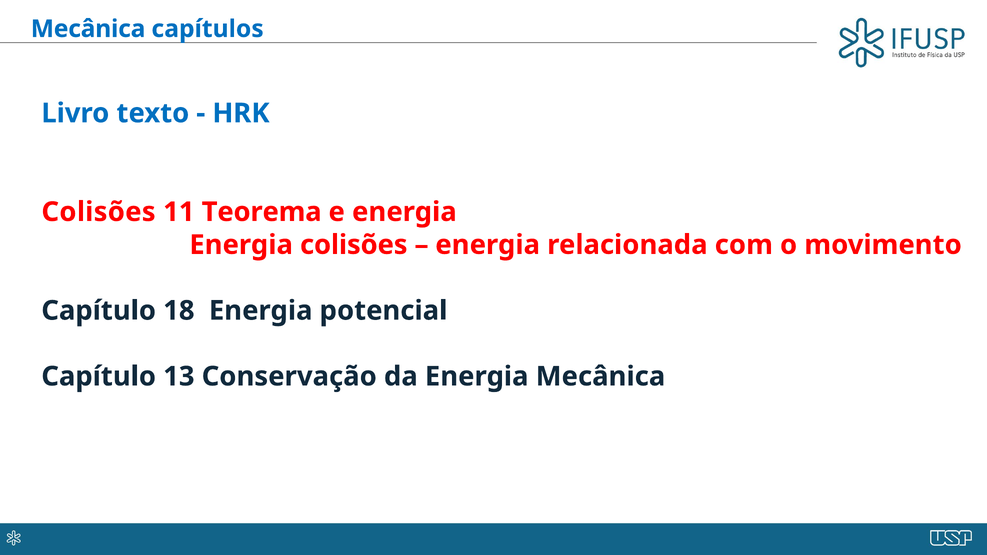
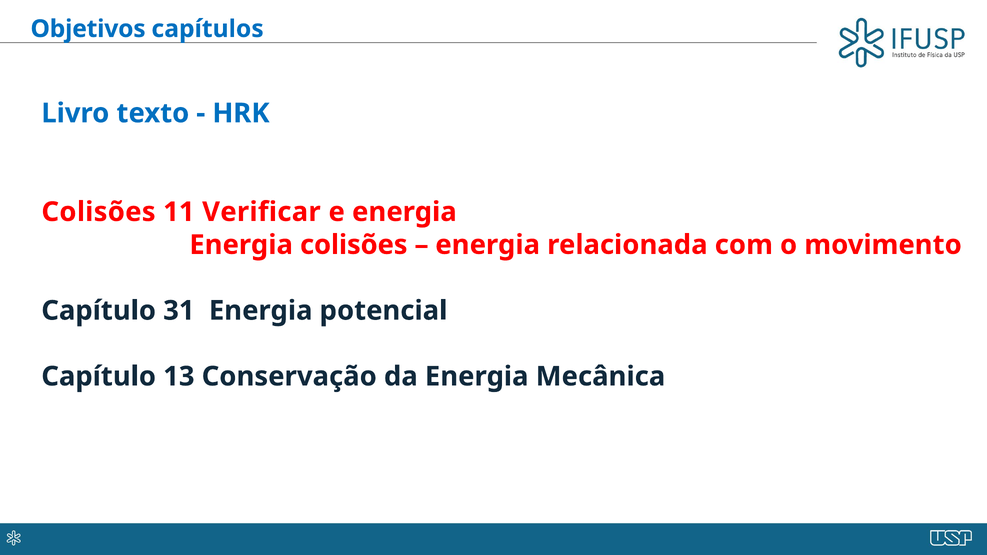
Mecânica: Mecânica -> Objetivos (88, 29)
Teorema: Teorema -> Verificar (261, 212)
18: 18 -> 31 (179, 311)
